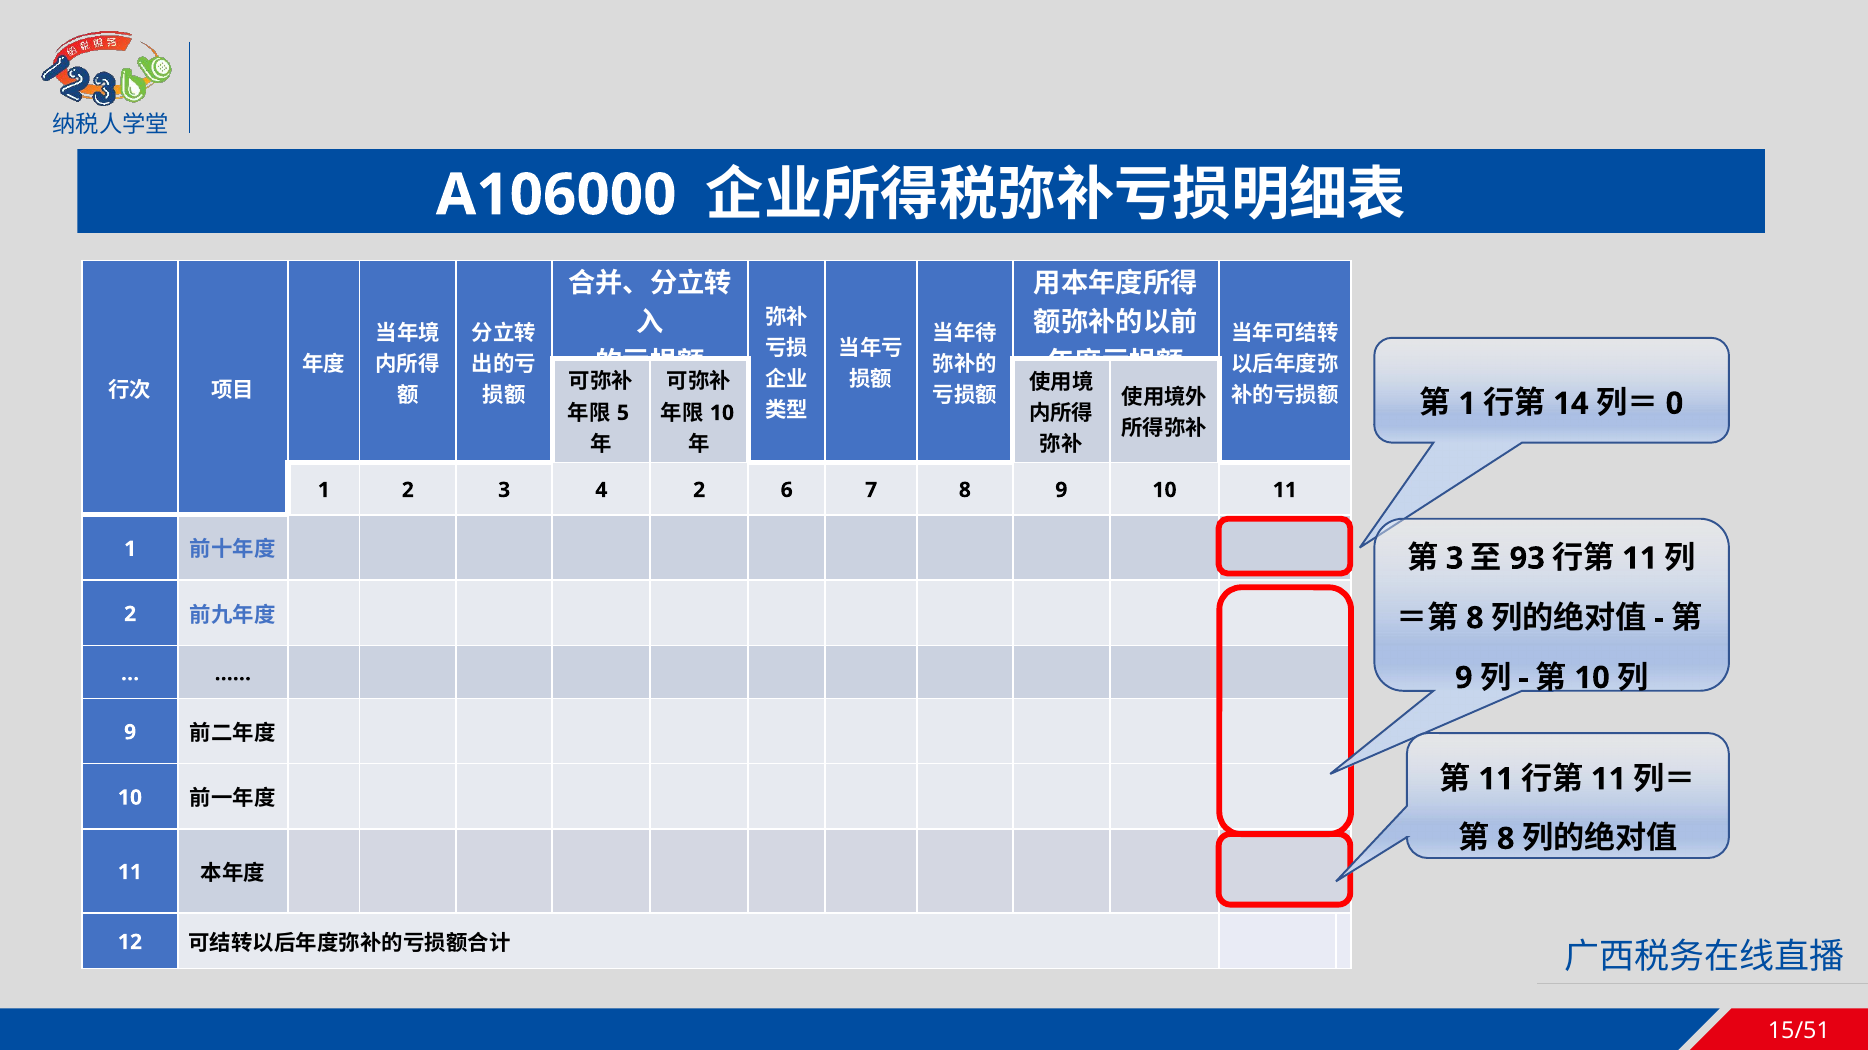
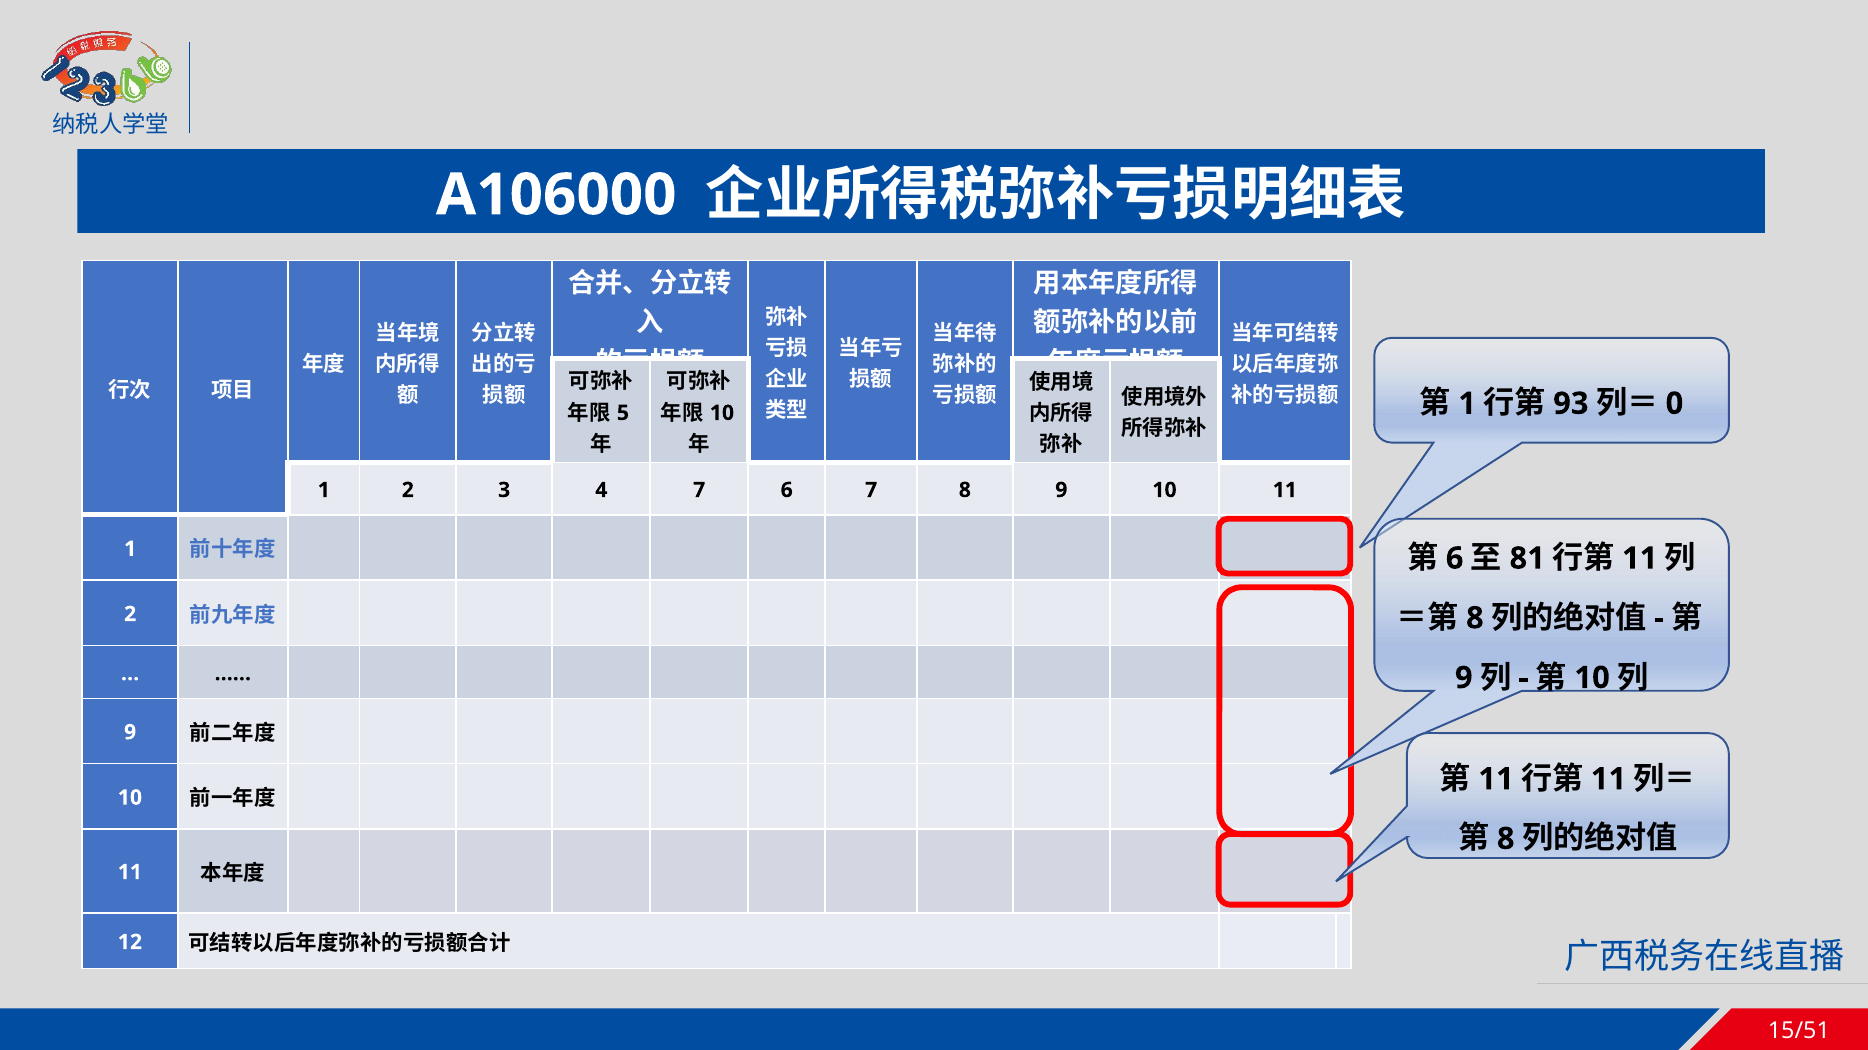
14: 14 -> 93 (1571, 404)
4 2: 2 -> 7 (699, 490)
3: 3 -> 6 (1455, 559)
93: 93 -> 81 (1527, 559)
